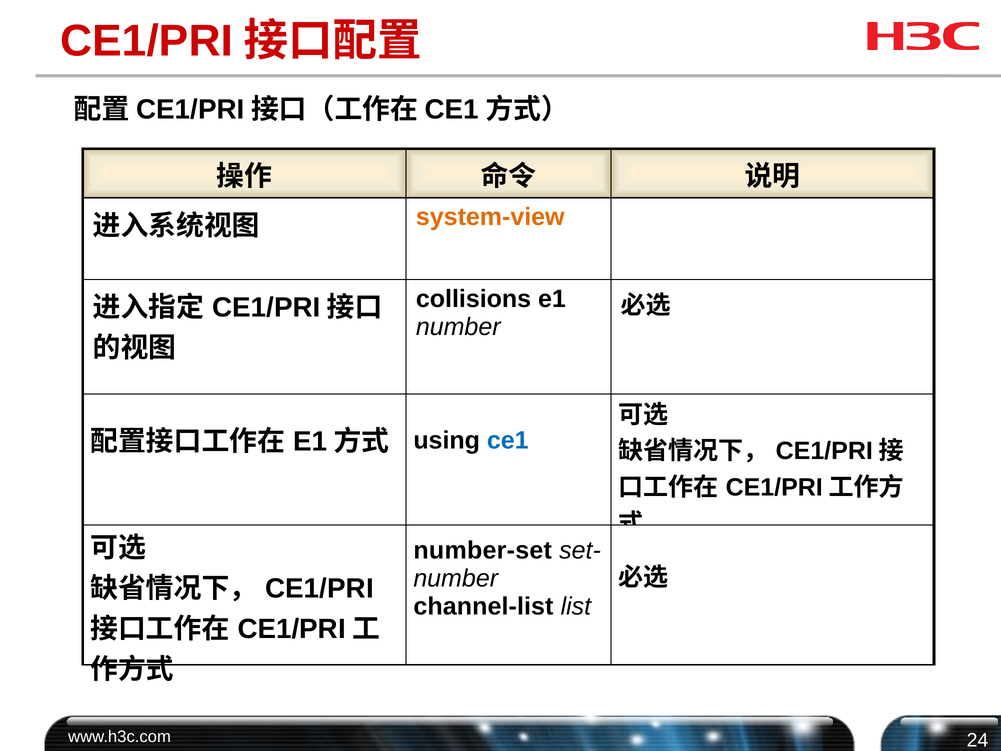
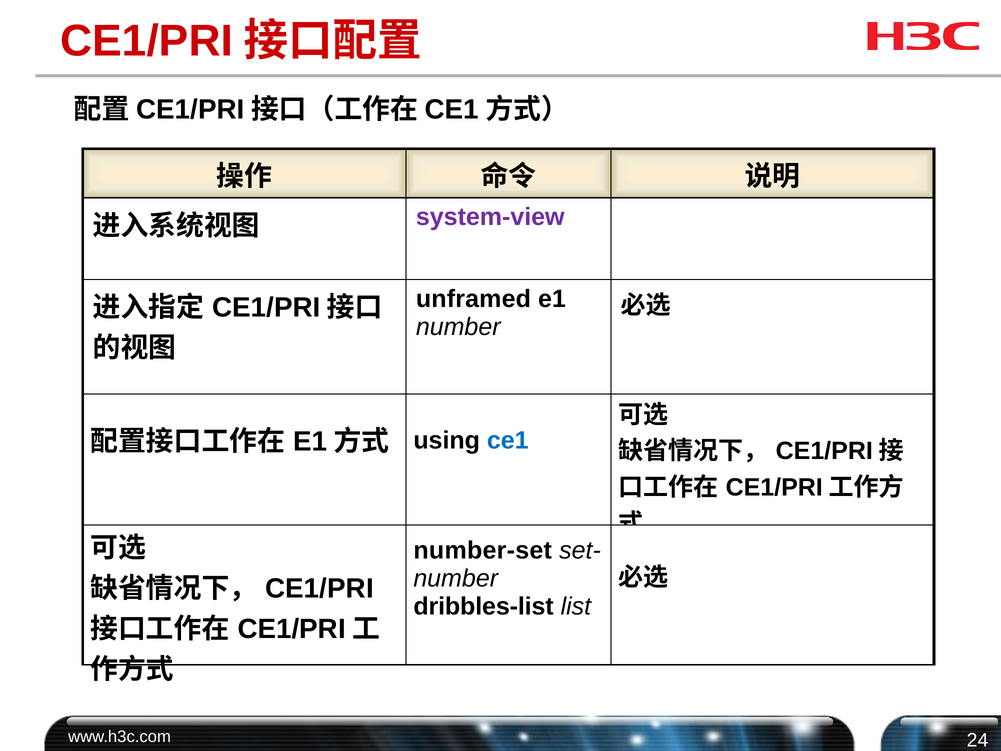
system-view colour: orange -> purple (490, 217)
collisions: collisions -> unframed (473, 299)
channel-list: channel-list -> dribbles-list (484, 606)
